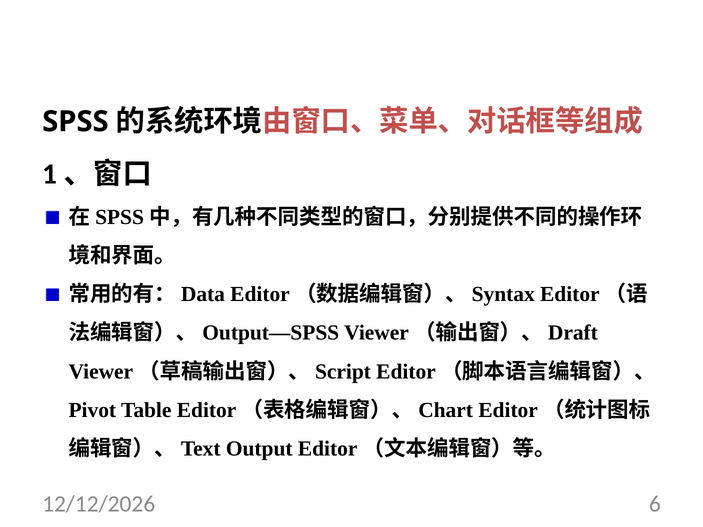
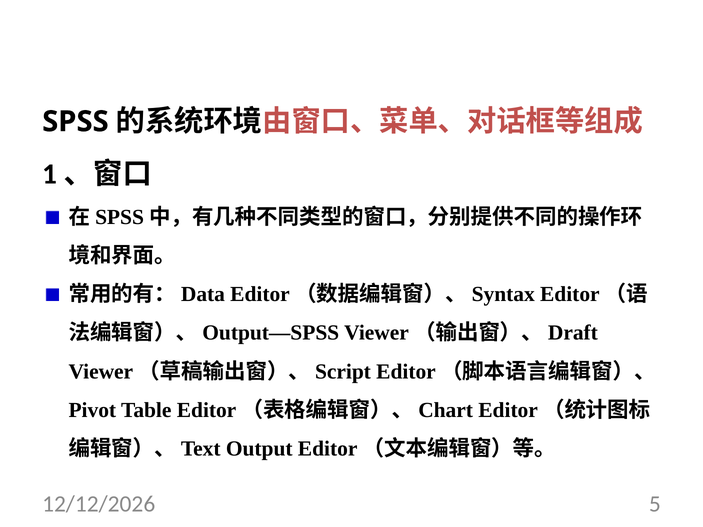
6: 6 -> 5 (655, 504)
